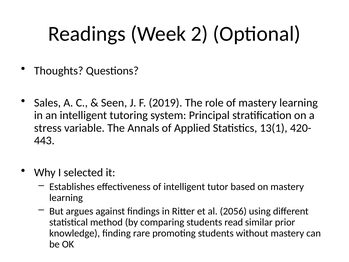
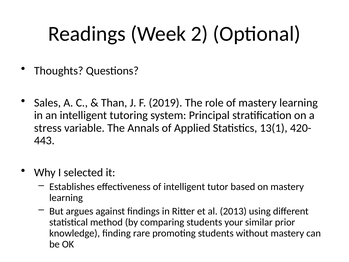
Seen: Seen -> Than (114, 103)
2056: 2056 -> 2013 (233, 211)
read: read -> your (234, 222)
